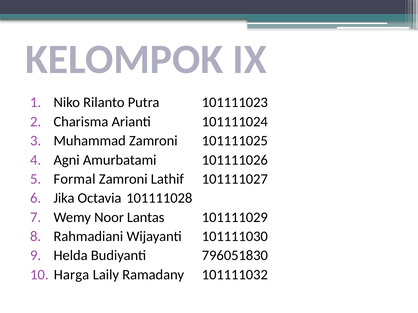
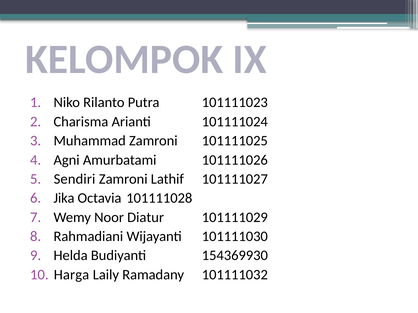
Formal: Formal -> Sendiri (75, 179)
Lantas: Lantas -> Diatur (146, 218)
796051830: 796051830 -> 154369930 (235, 256)
